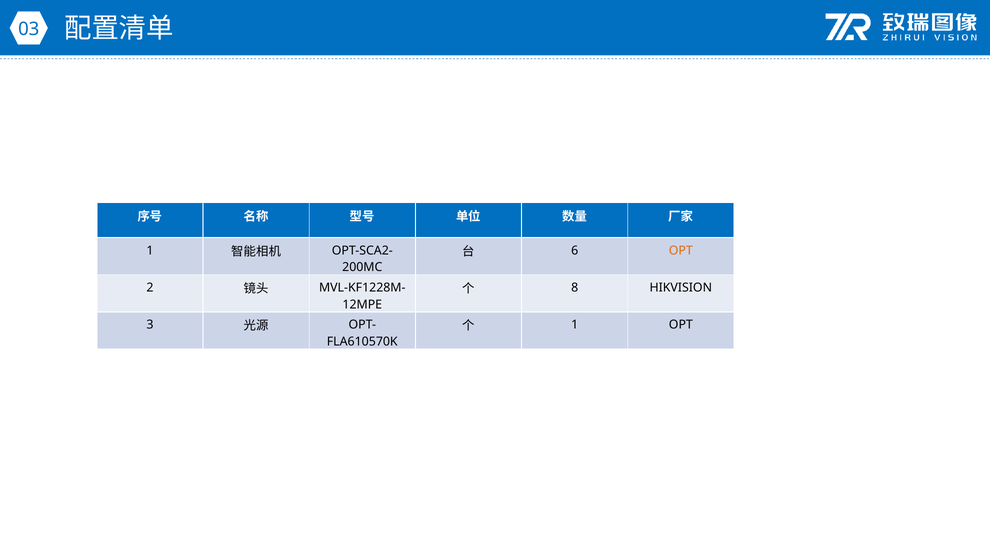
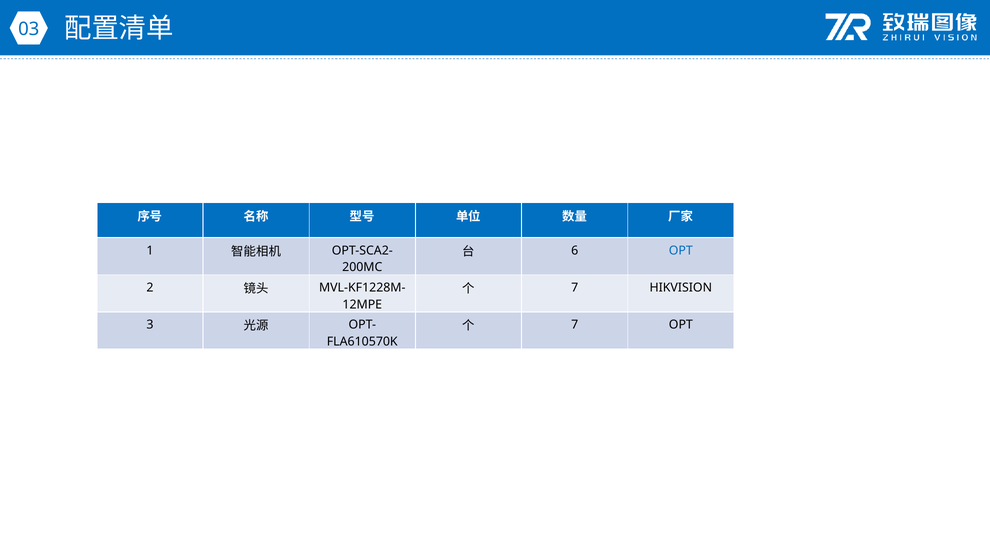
OPT colour: orange -> blue (681, 250)
8: 8 -> 7 (575, 288)
1: 1 -> 7 (575, 325)
